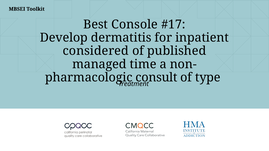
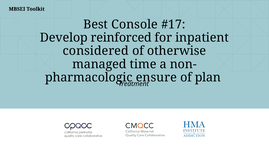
dermatitis: dermatitis -> reinforced (121, 38)
published: published -> otherwise (177, 51)
consult: consult -> ensure (156, 78)
type: type -> plan (208, 78)
